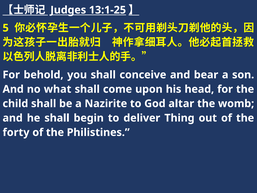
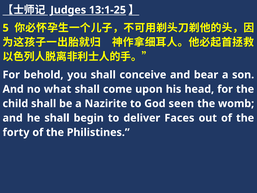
altar: altar -> seen (181, 103)
Thing: Thing -> Faces (179, 118)
